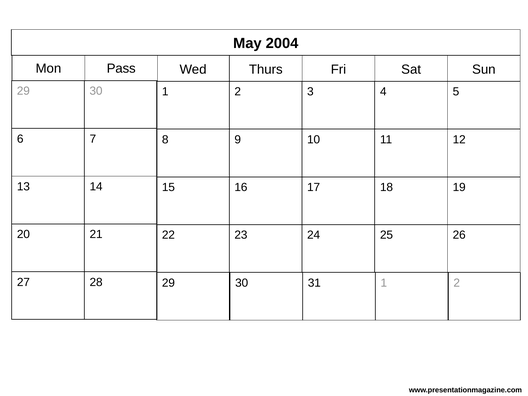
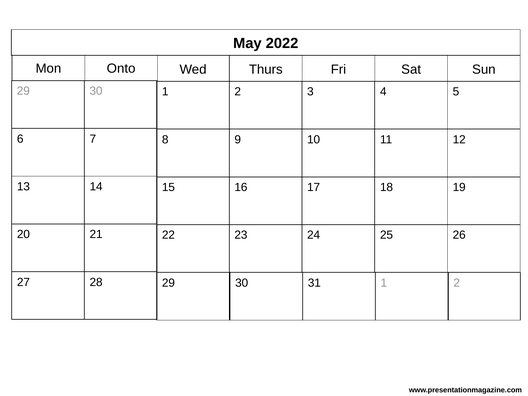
2004: 2004 -> 2022 (282, 43)
Pass: Pass -> Onto (121, 69)
